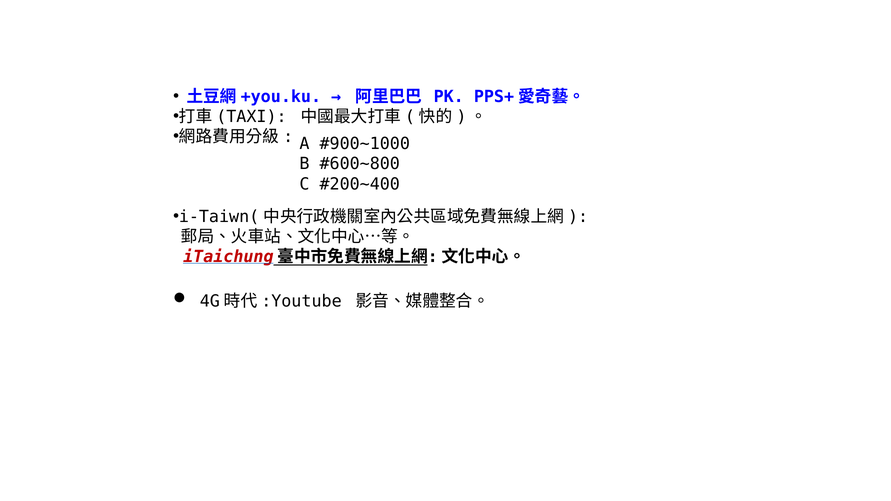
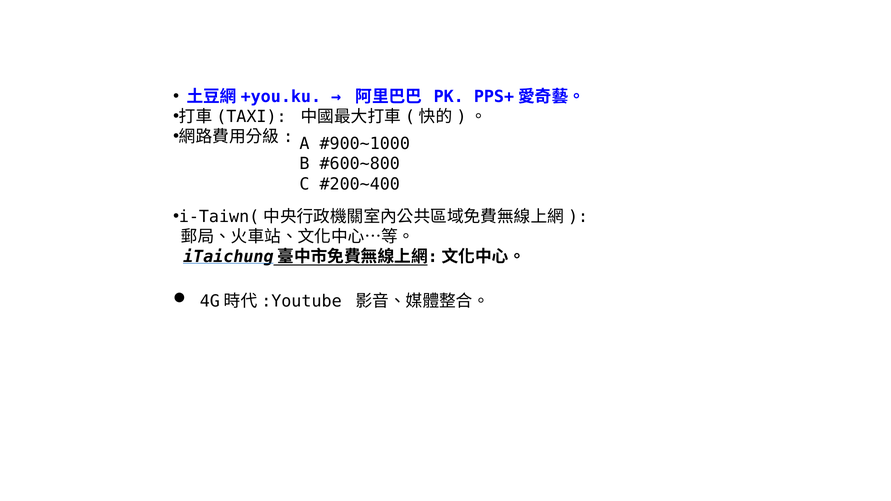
iTaichung colour: red -> black (228, 257)
